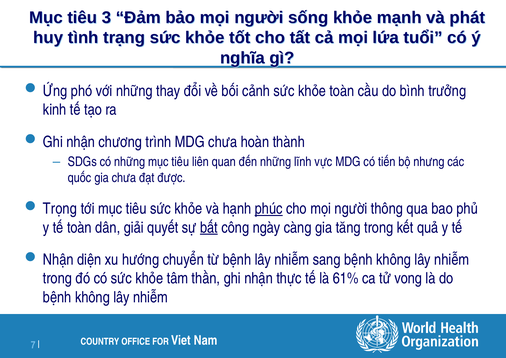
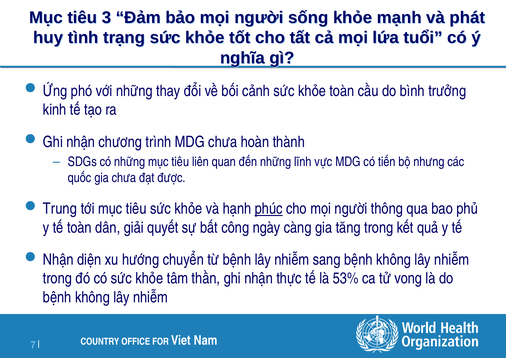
Trọng: Trọng -> Trung (60, 209)
bất underline: present -> none (209, 227)
61%: 61% -> 53% (346, 278)
